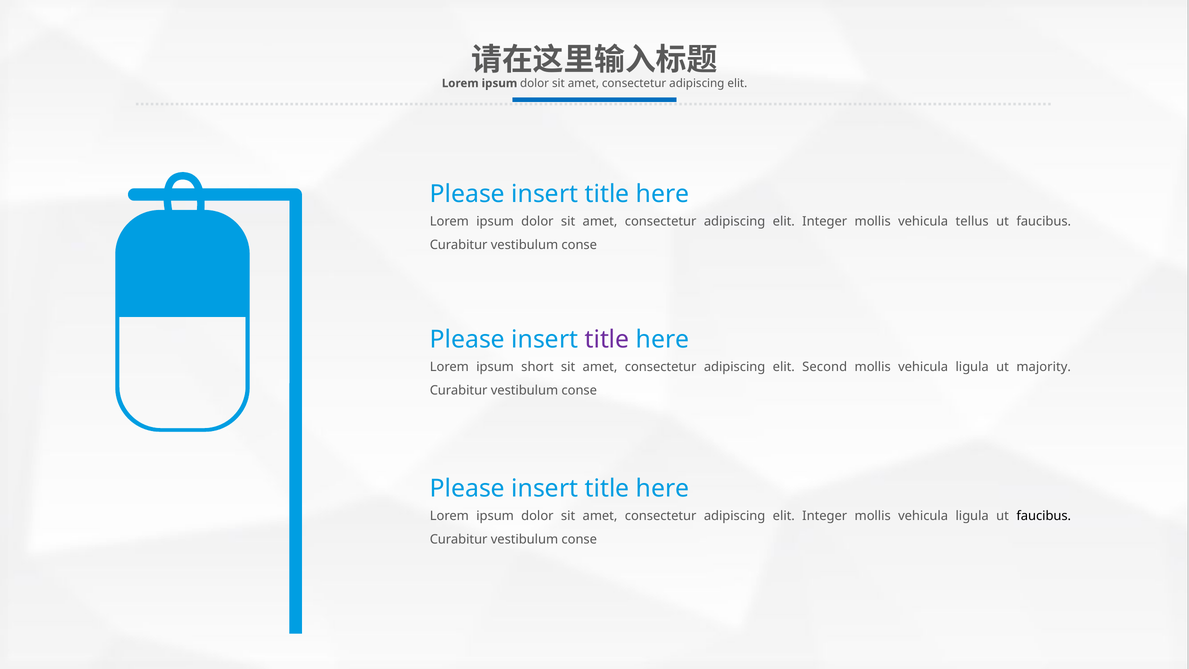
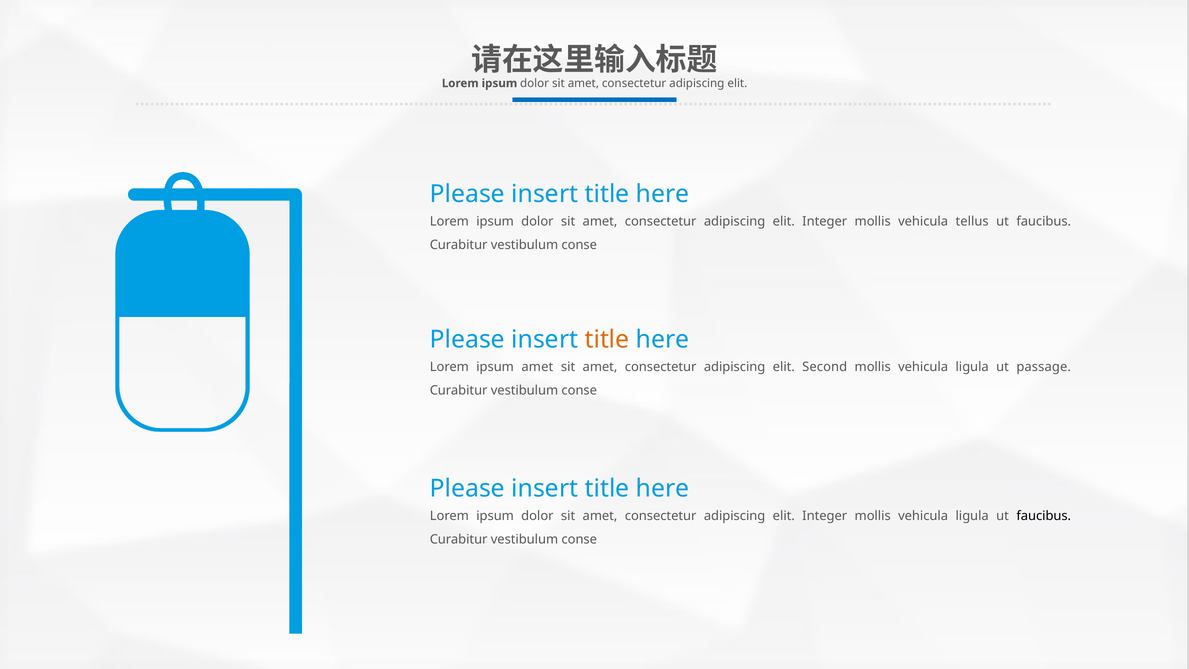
title colour: purple -> orange (607, 339)
ipsum short: short -> amet (537, 367)
majority: majority -> passage (1044, 367)
